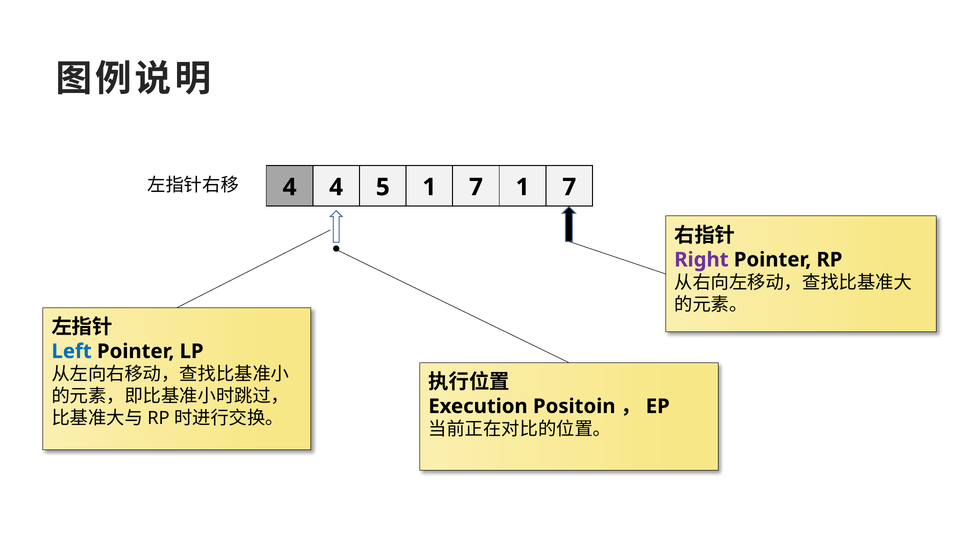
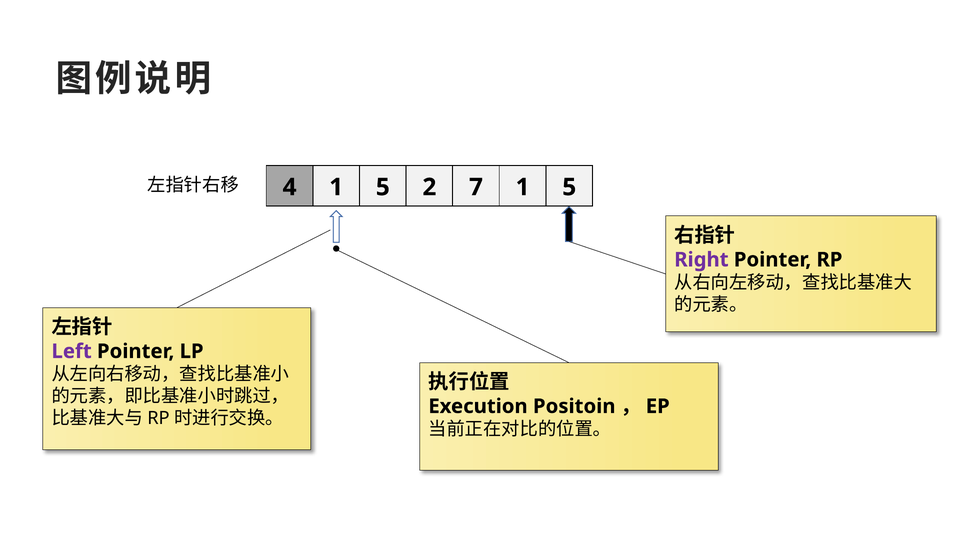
4 4: 4 -> 1 (336, 187)
5 1: 1 -> 2 (429, 187)
7 1 7: 7 -> 5 (569, 187)
Left colour: blue -> purple (72, 352)
